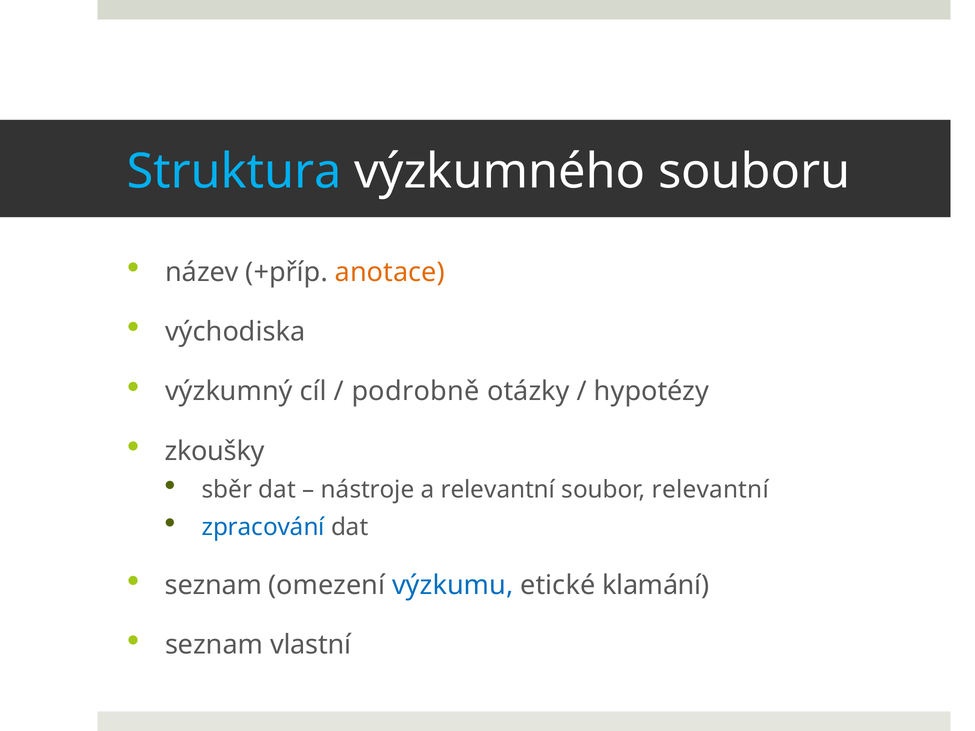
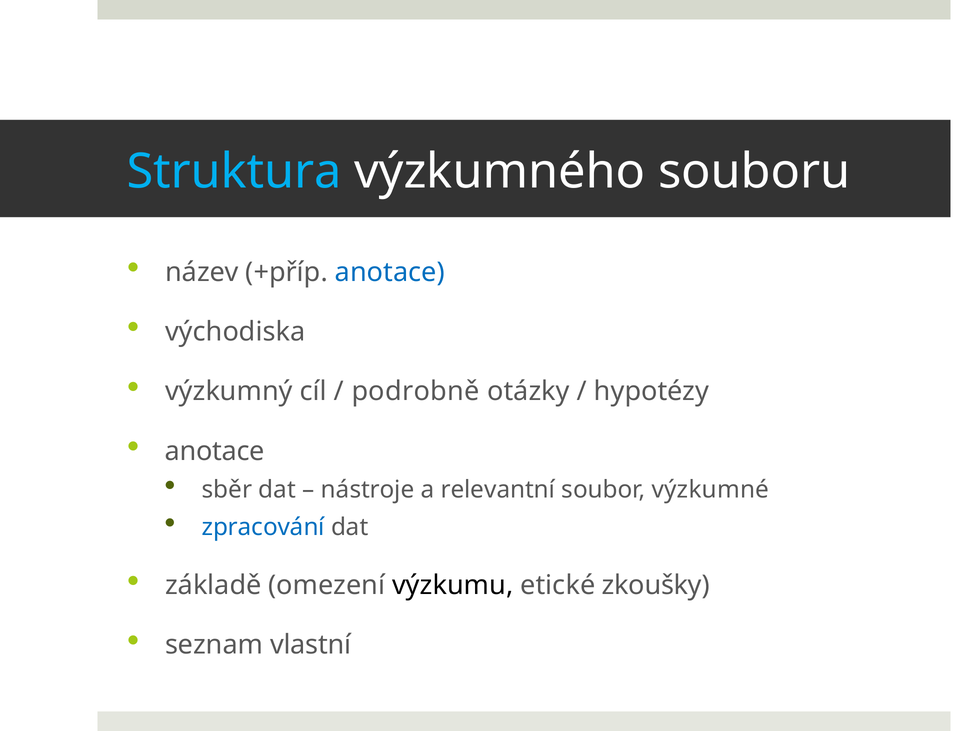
anotace colour: orange -> blue (390, 272)
zkoušky: zkoušky -> anotace (215, 451)
soubor relevantní: relevantní -> výzkumné (710, 490)
seznam: seznam -> základě (213, 586)
výzkumu colour: blue -> black (453, 586)
klamání: klamání -> zkoušky (656, 586)
